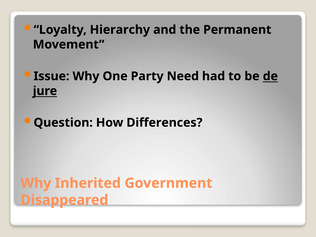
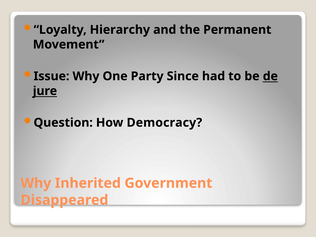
Need: Need -> Since (183, 76)
Differences: Differences -> Democracy (164, 123)
